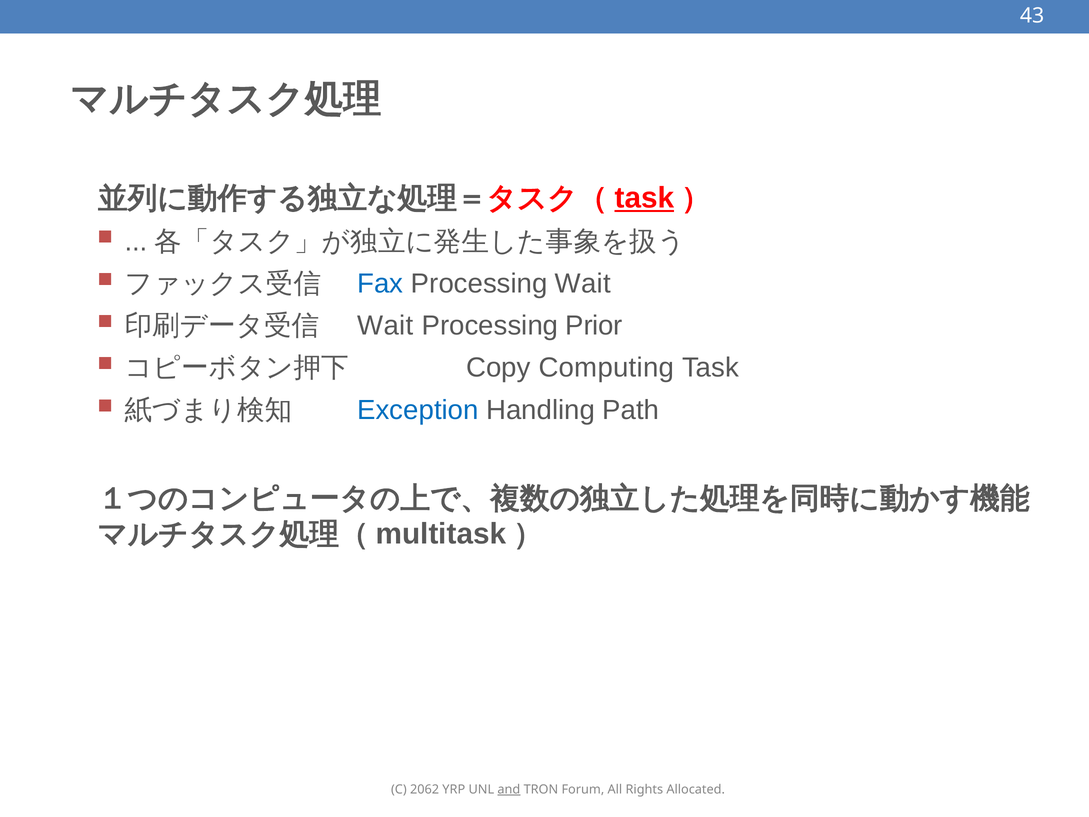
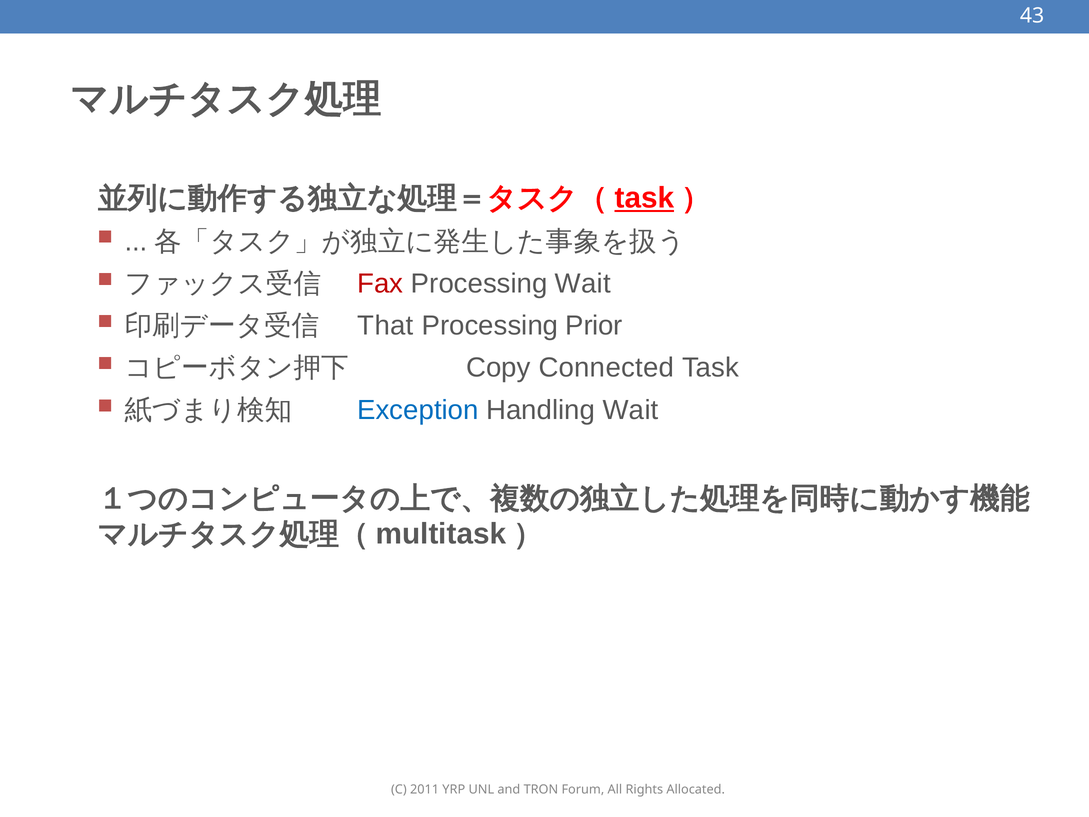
Fax colour: blue -> red (380, 284)
Wait: Wait -> That (385, 326)
Computing: Computing -> Connected (606, 368)
Handling Path: Path -> Wait (631, 410)
2062: 2062 -> 2011 (425, 789)
and underline: present -> none (509, 789)
